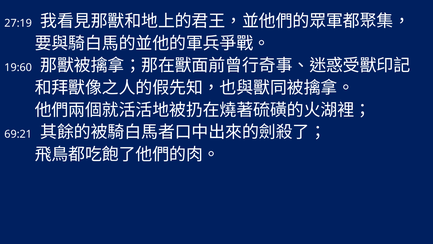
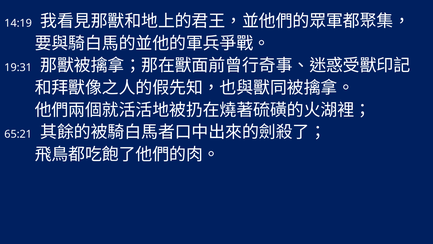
27:19: 27:19 -> 14:19 (18, 23)
19:60: 19:60 -> 19:31 (18, 68)
69:21: 69:21 -> 65:21 (18, 134)
